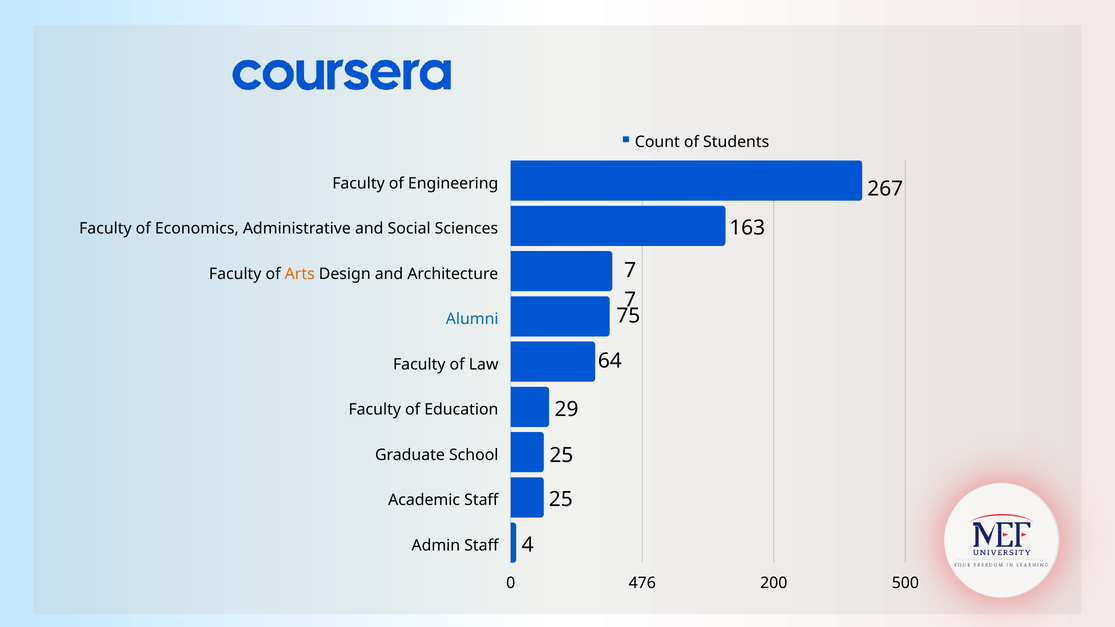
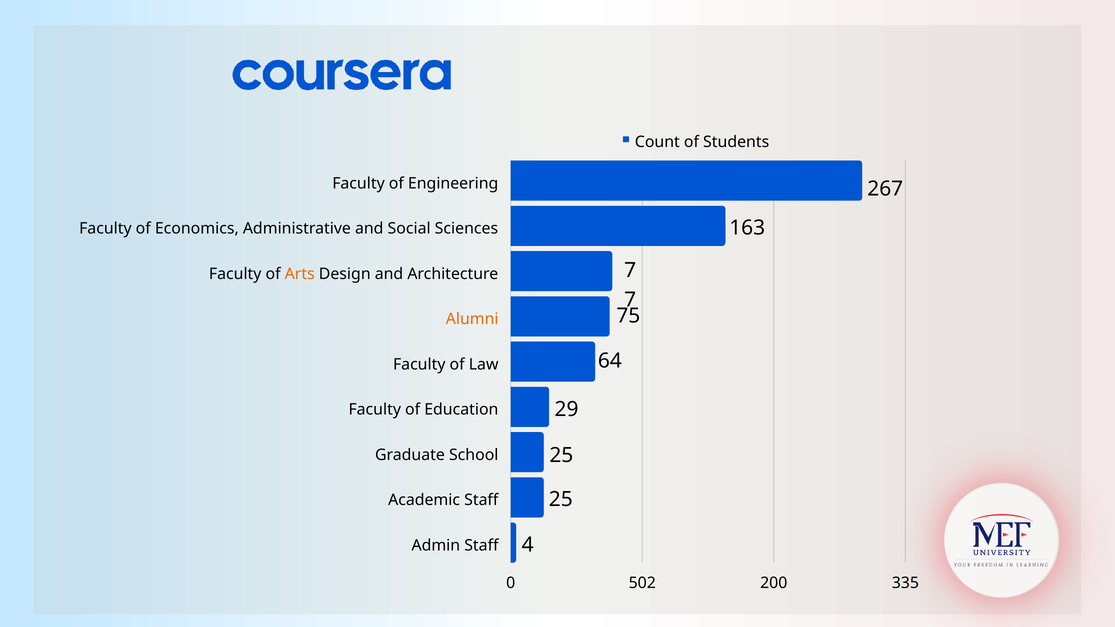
Alumni colour: blue -> orange (472, 319)
476: 476 -> 502 (642, 583)
500: 500 -> 335 (905, 583)
